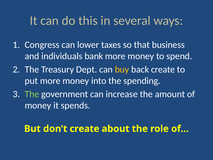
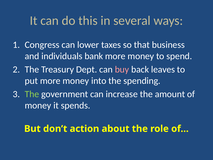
buy colour: yellow -> pink (122, 69)
back create: create -> leaves (163, 69)
don’t create: create -> action (84, 129)
